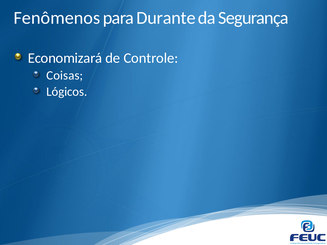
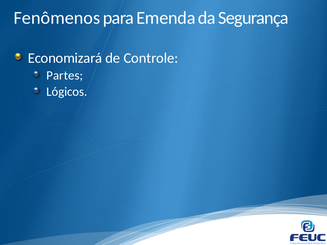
Durante: Durante -> Emenda (166, 18)
Coisas: Coisas -> Partes (65, 76)
